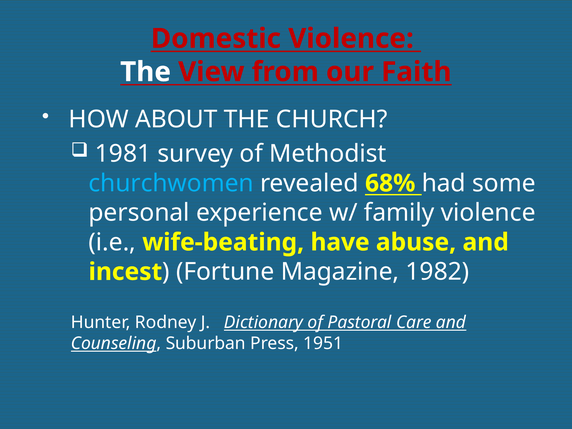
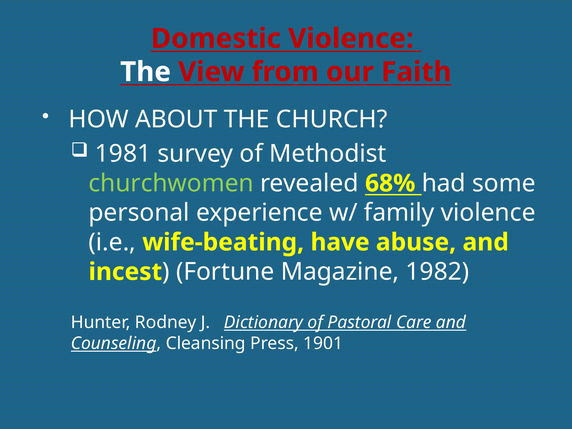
churchwomen colour: light blue -> light green (171, 183)
Suburban: Suburban -> Cleansing (206, 343)
1951: 1951 -> 1901 (323, 343)
